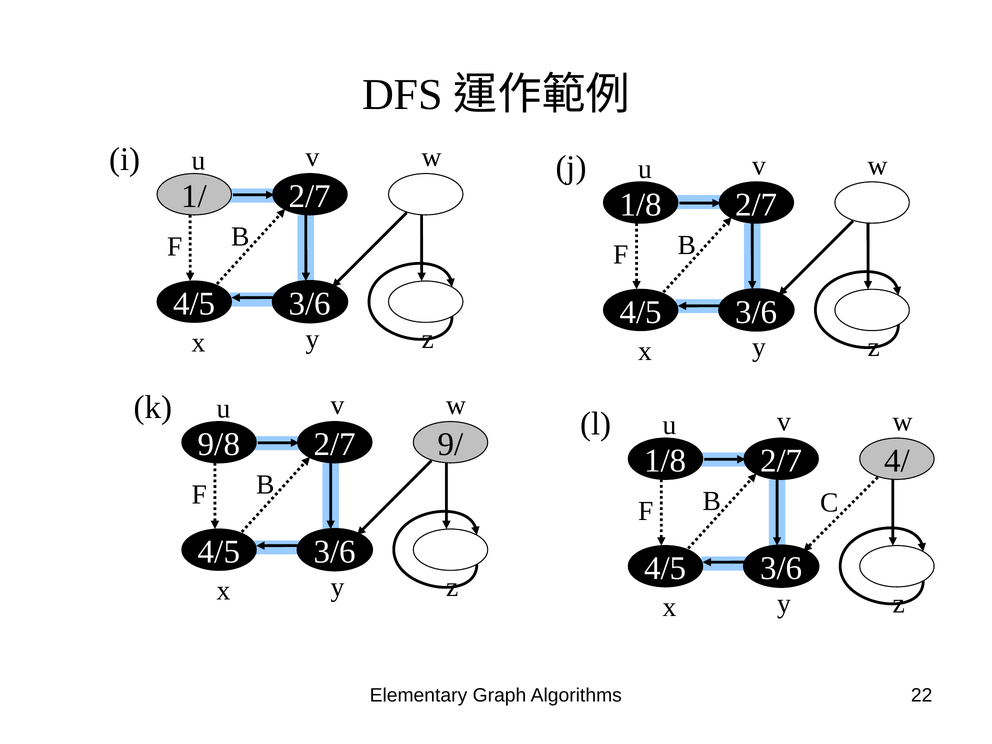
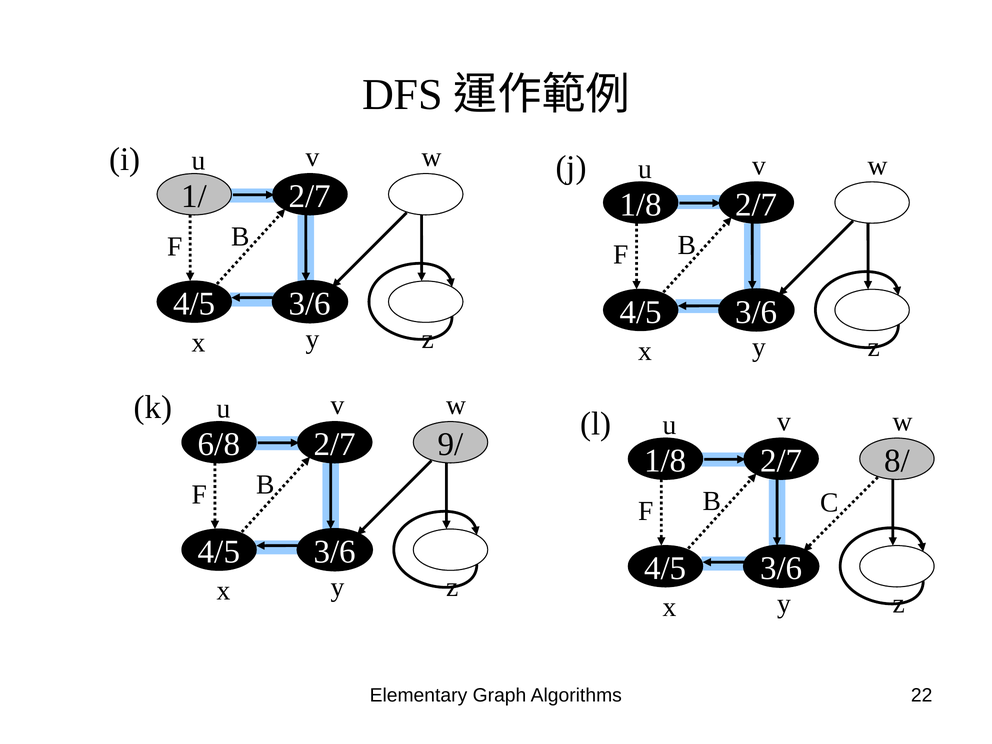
9/8: 9/8 -> 6/8 (219, 445)
4/: 4/ -> 8/ (897, 461)
